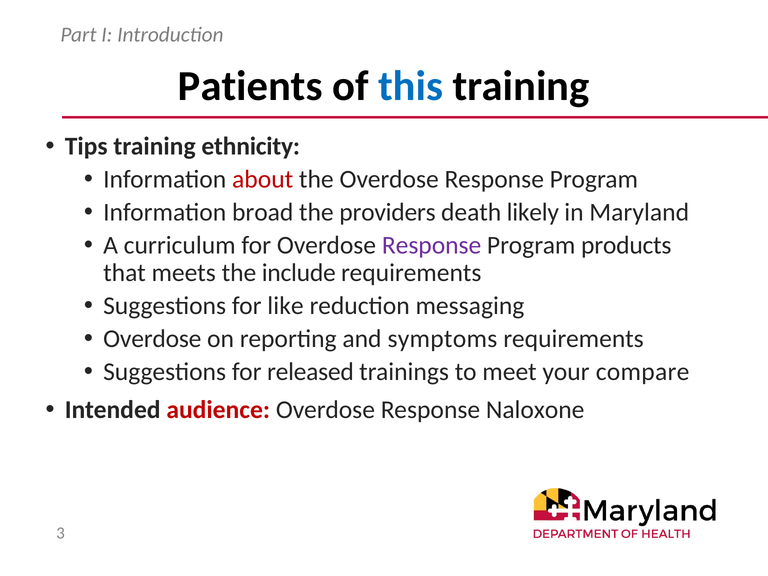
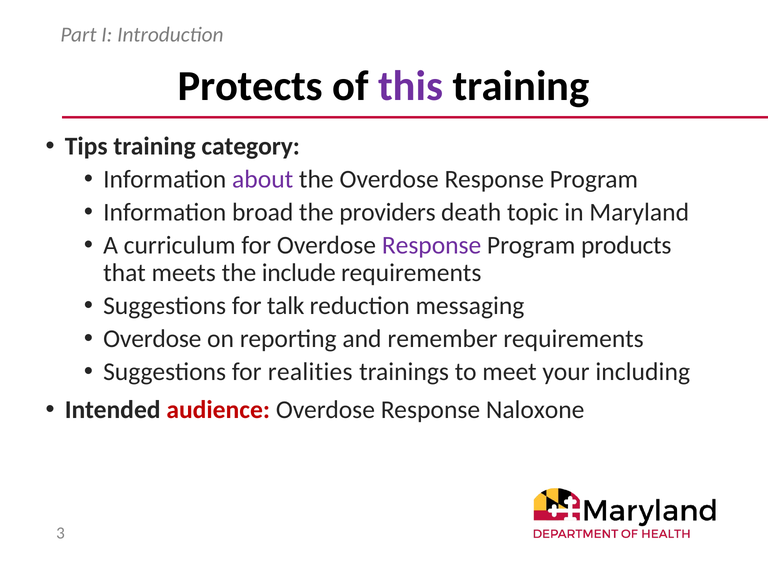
Patients: Patients -> Protects (250, 86)
this colour: blue -> purple (411, 86)
ethnicity: ethnicity -> category (251, 146)
about colour: red -> purple (263, 179)
likely: likely -> topic (533, 212)
like: like -> talk (286, 306)
symptoms: symptoms -> remember (443, 339)
released: released -> realities (310, 372)
compare: compare -> including (643, 372)
